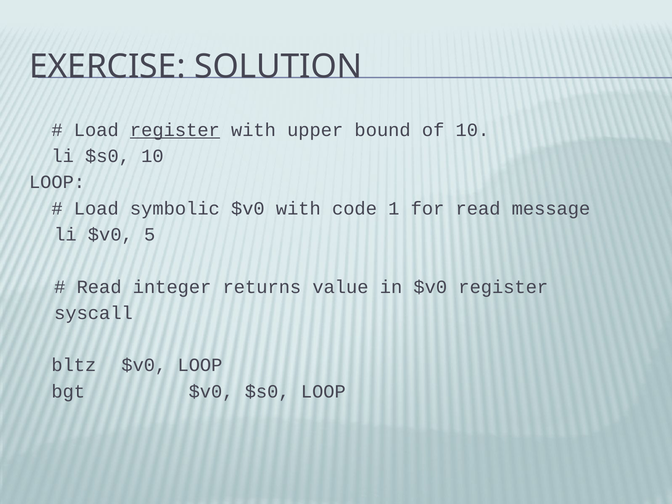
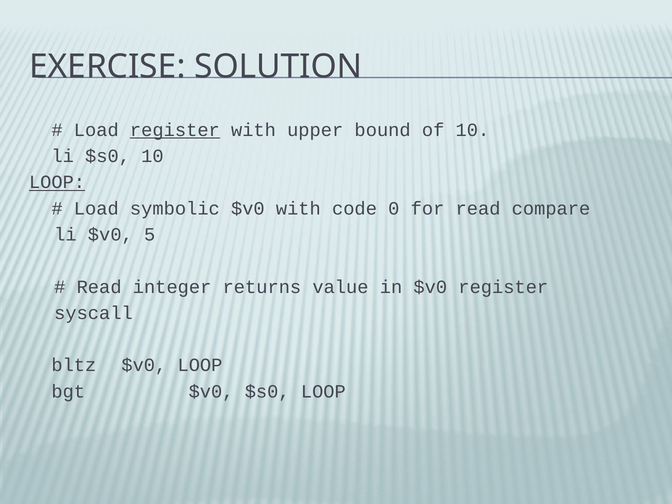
LOOP underline: none -> present (57, 182)
1: 1 -> 0 (394, 208)
message: message -> compare (551, 208)
